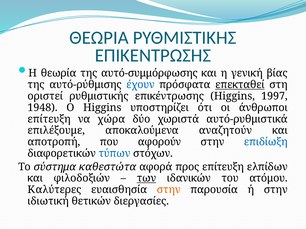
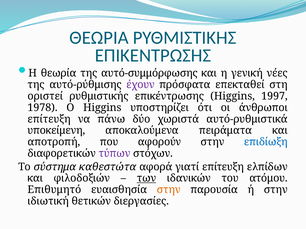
βίας: βίας -> νέες (277, 73)
έχουν colour: blue -> purple (140, 85)
επεκταθεί underline: present -> none (240, 85)
1948: 1948 -> 1978 (43, 108)
χώρα: χώρα -> πάνω (111, 119)
επιλέξουμε: επιλέξουμε -> υποκείμενη (56, 131)
αναζητούν: αναζητούν -> πειράματα (225, 131)
τύπων colour: blue -> purple (114, 154)
προς: προς -> γιατί (187, 167)
Καλύτερες: Καλύτερες -> Επιθυμητό (54, 190)
